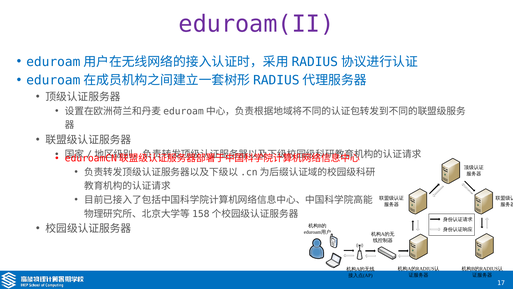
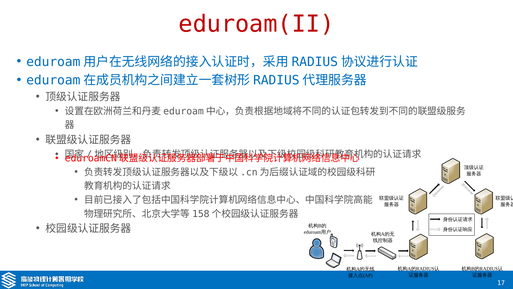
eduroam(II colour: purple -> red (256, 24)
